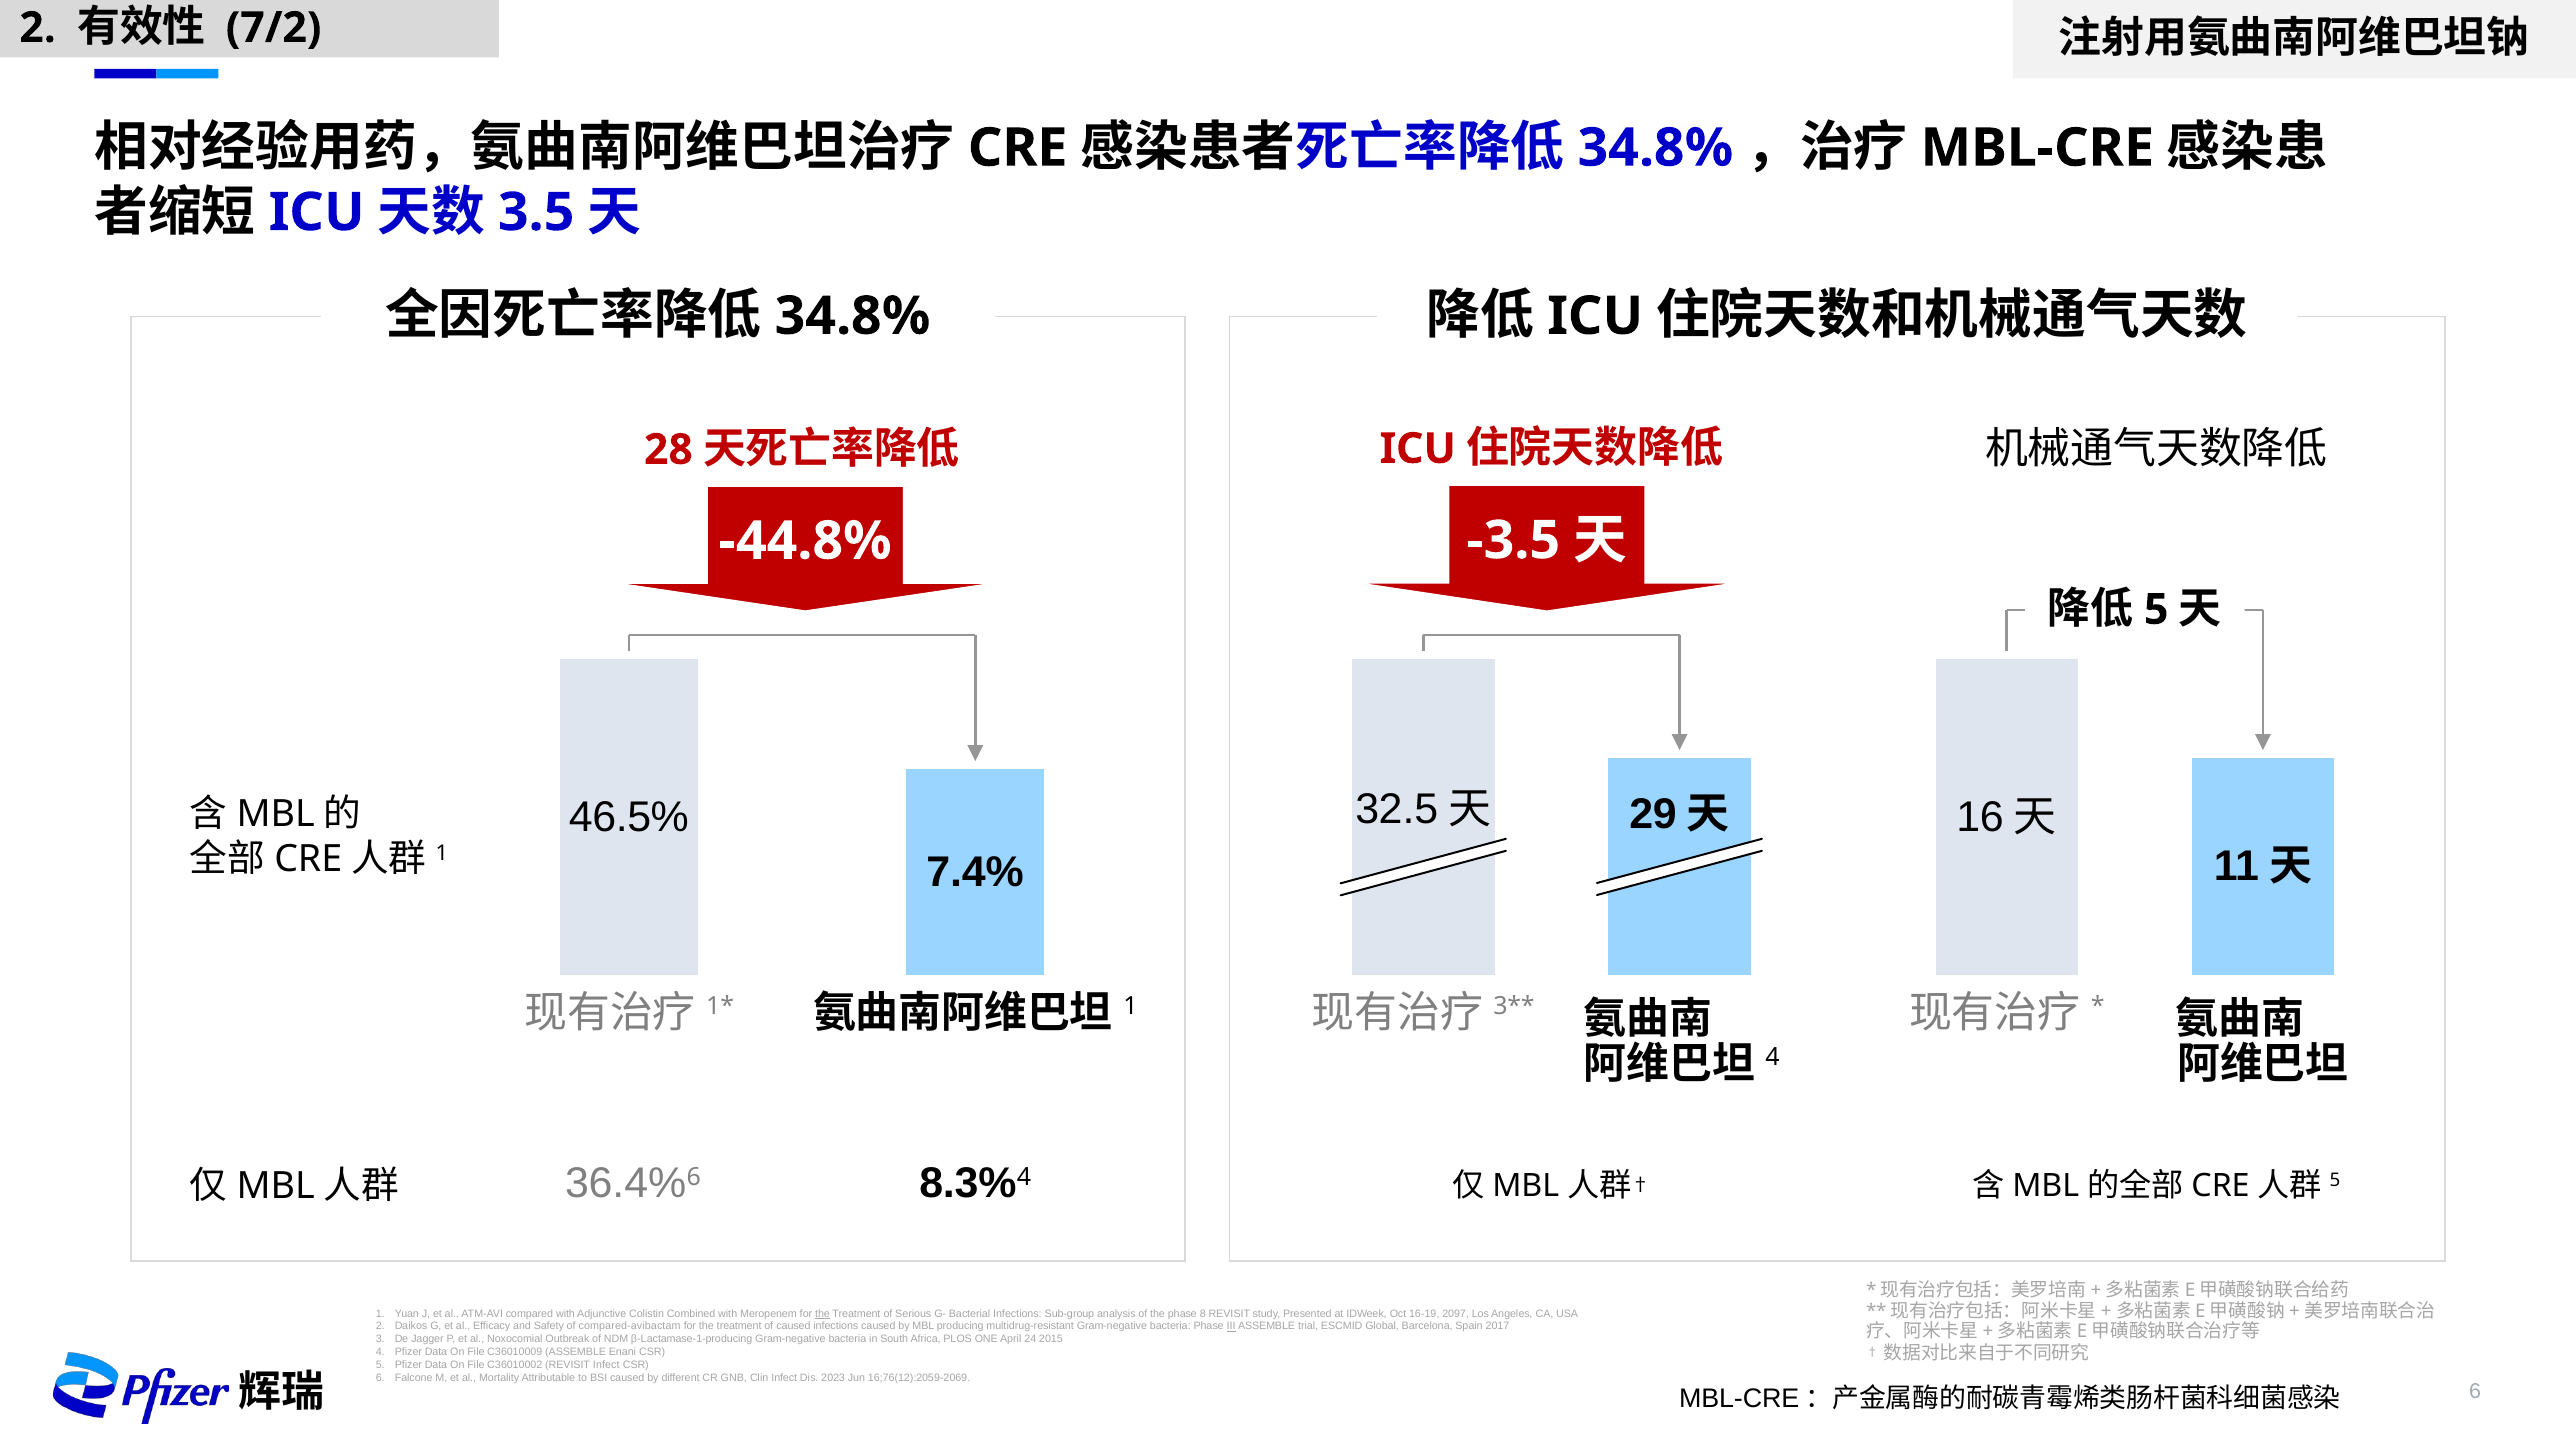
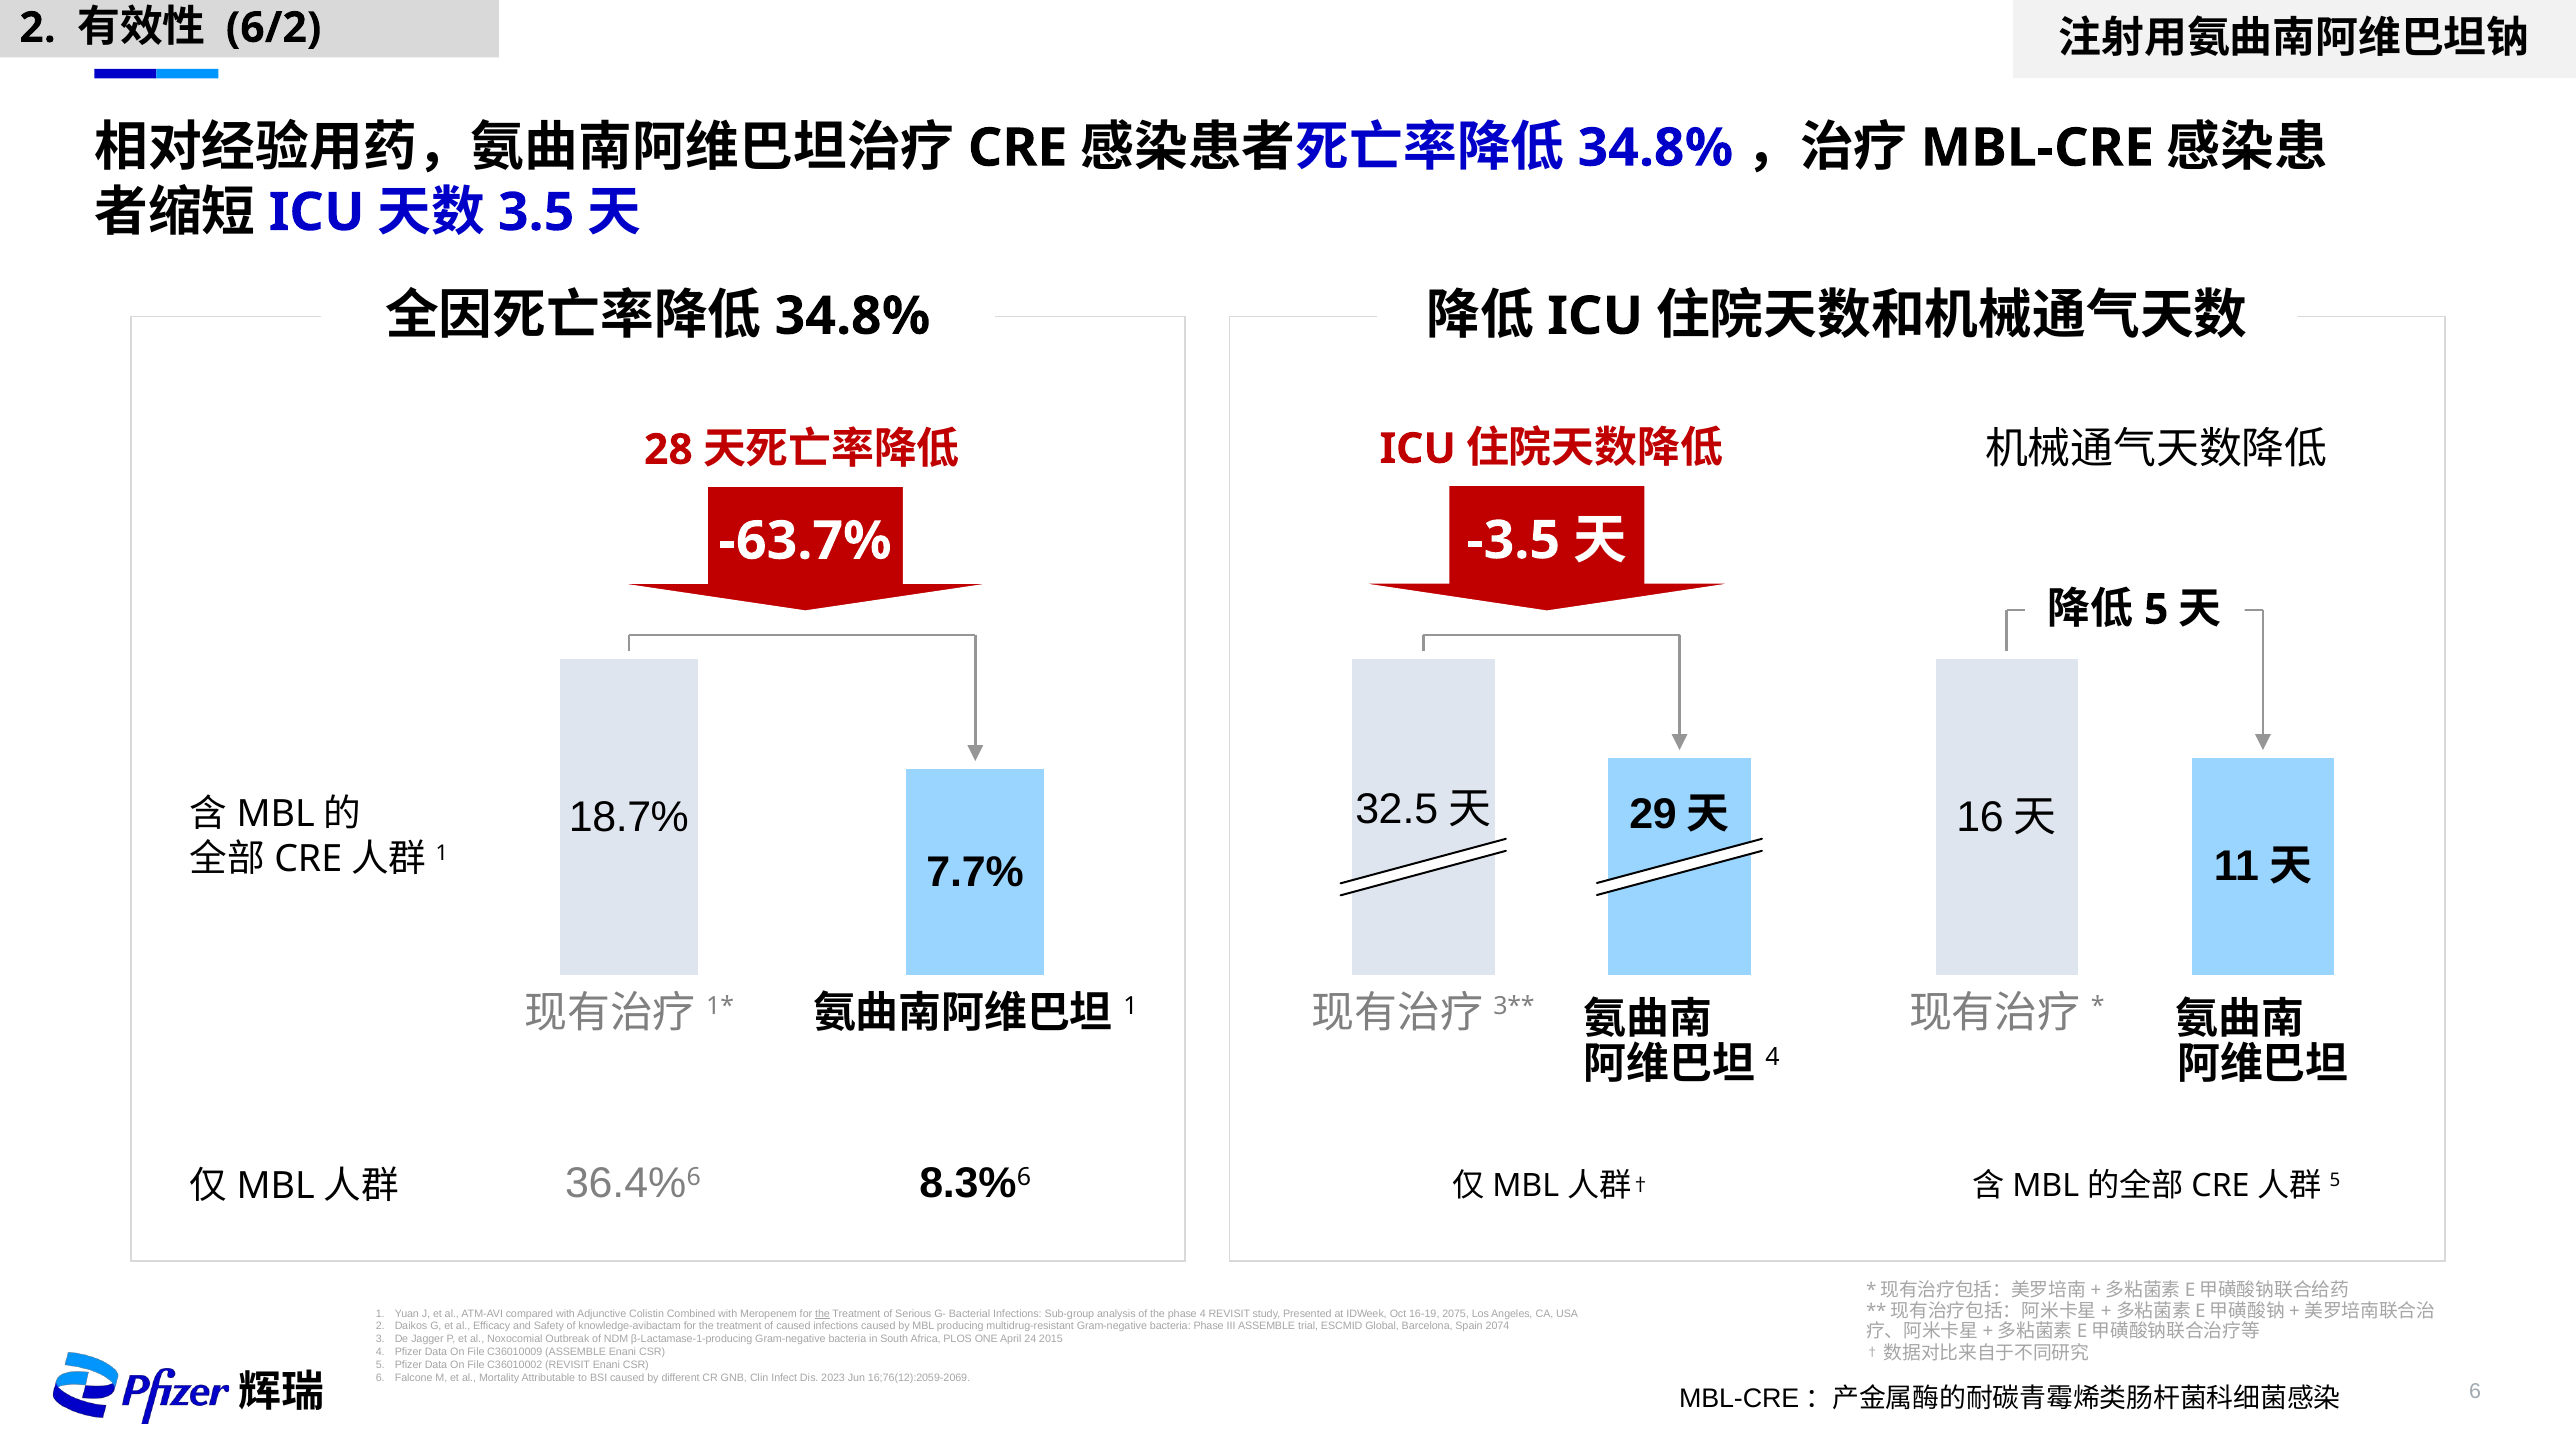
7/2: 7/2 -> 6/2 (274, 28)
-44.8%: -44.8% -> -63.7% (805, 541)
46.5%: 46.5% -> 18.7% (629, 817)
7.4%: 7.4% -> 7.7% (975, 872)
4: 4 -> 6 (1024, 1177)
phase 8: 8 -> 4 (1203, 1314)
2097: 2097 -> 2075 (1456, 1314)
compared-avibactam: compared-avibactam -> knowledge-avibactam (630, 1327)
III underline: present -> none (1231, 1327)
2017: 2017 -> 2074 (1498, 1327)
REVISIT Infect: Infect -> Enani (606, 1365)
